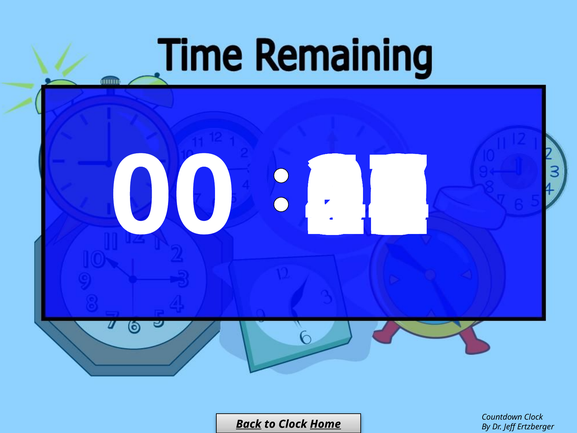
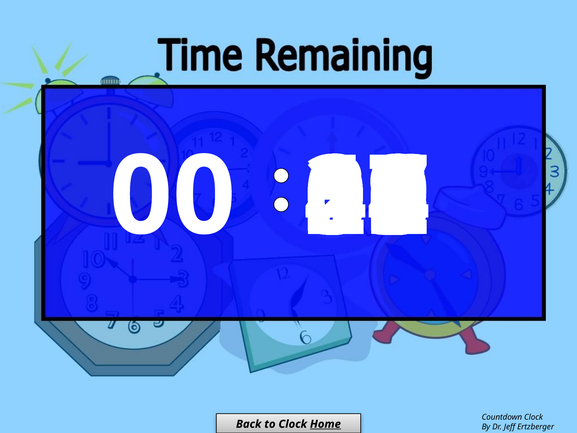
Back underline: present -> none (249, 424)
